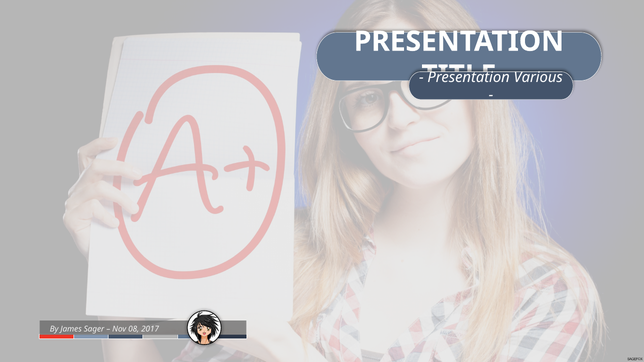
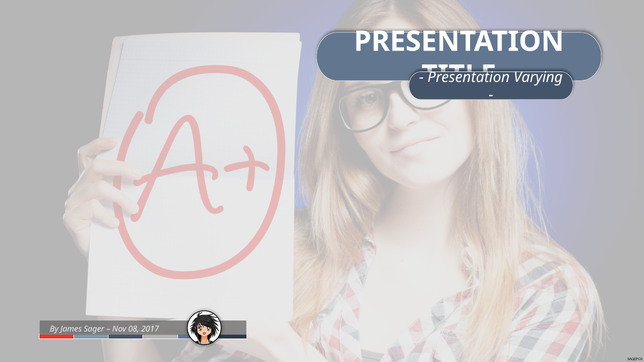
Various: Various -> Varying (538, 77)
